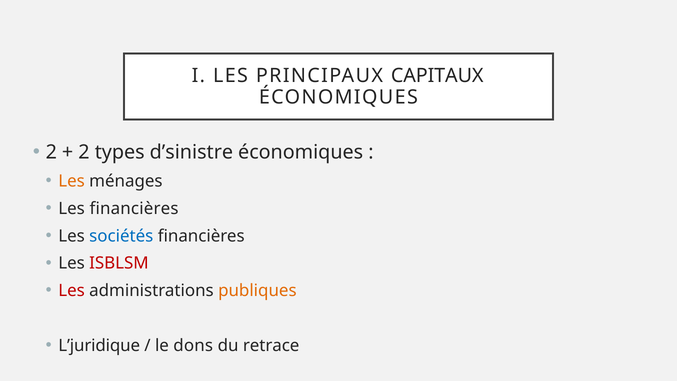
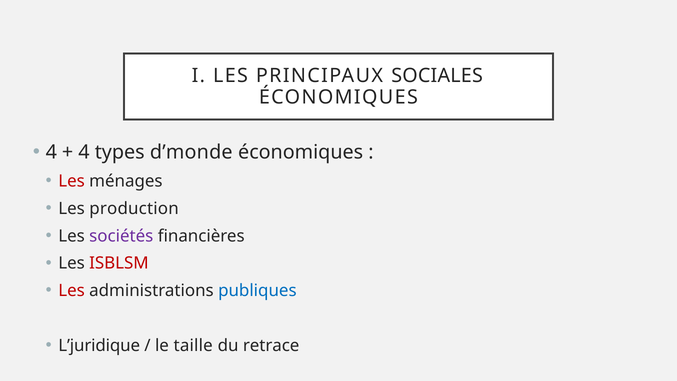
CAPITAUX: CAPITAUX -> SOCIALES (437, 76)
2: 2 -> 4 (51, 152)
2: 2 -> 4 (84, 152)
d’sinistre: d’sinistre -> d’monde (191, 152)
Les colour: orange -> red (72, 181)
Les financières: financières -> production (134, 209)
sociétés colour: blue -> purple (121, 236)
publiques colour: orange -> blue (257, 291)
dons: dons -> taille (193, 345)
